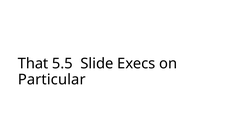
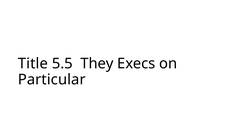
That: That -> Title (33, 63)
Slide: Slide -> They (97, 63)
